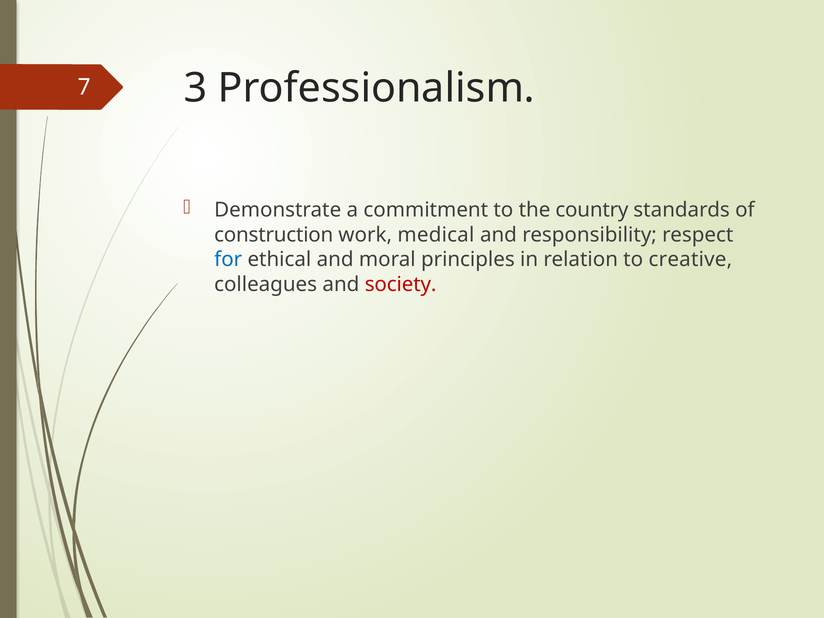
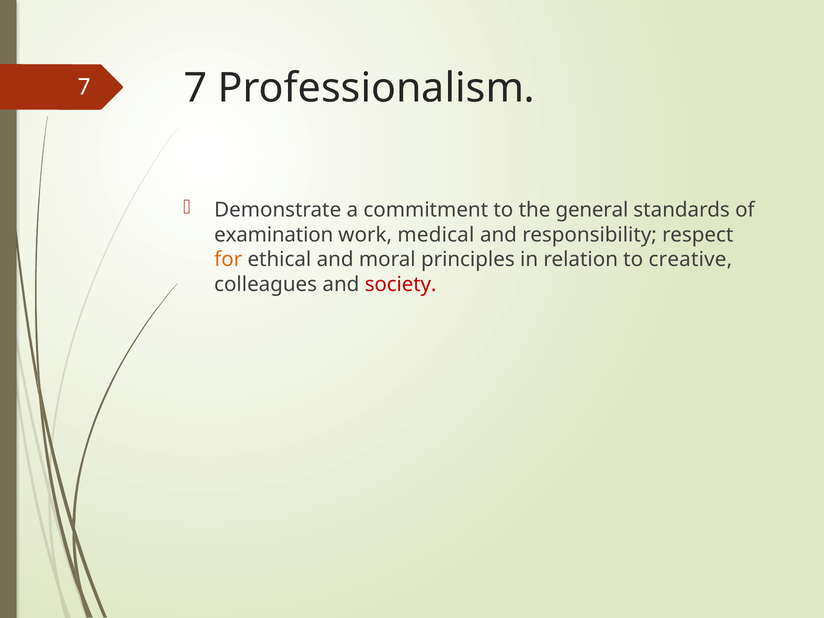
7 3: 3 -> 7 (195, 88)
country: country -> general (592, 210)
construction: construction -> examination (274, 235)
for colour: blue -> orange (228, 260)
